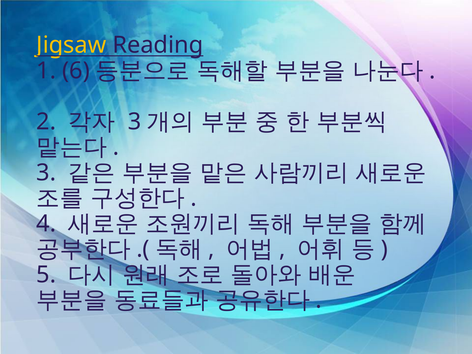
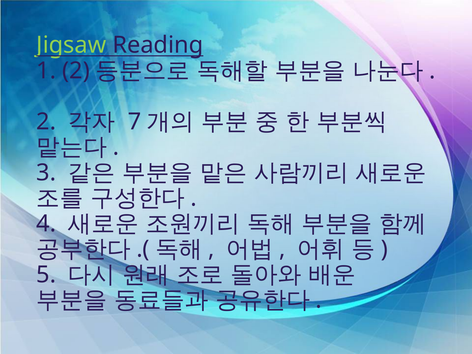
Jigsaw colour: yellow -> light green (71, 45)
1 6: 6 -> 2 (76, 71)
3: 3 -> 7 (135, 122)
